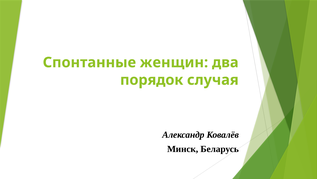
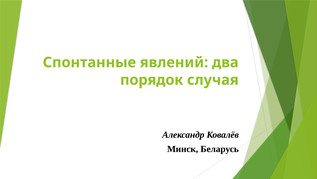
женщин: женщин -> явлений (174, 62)
